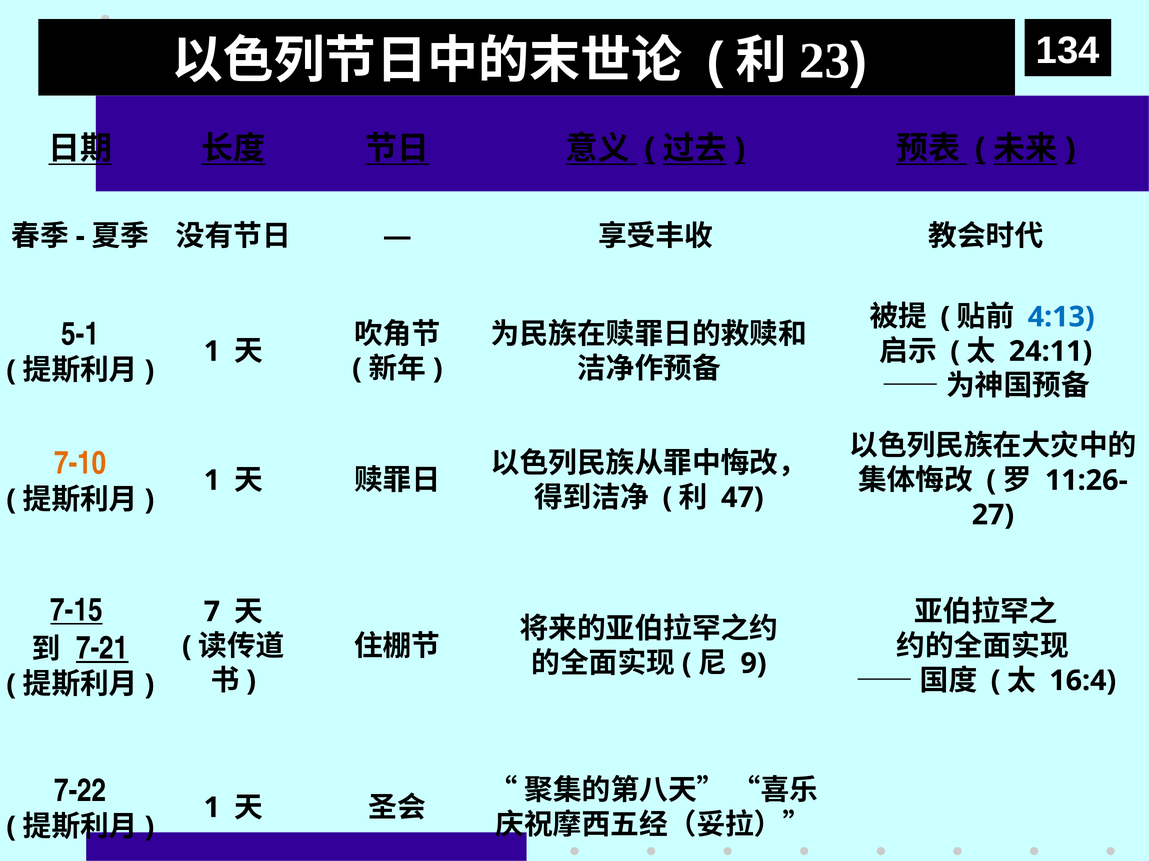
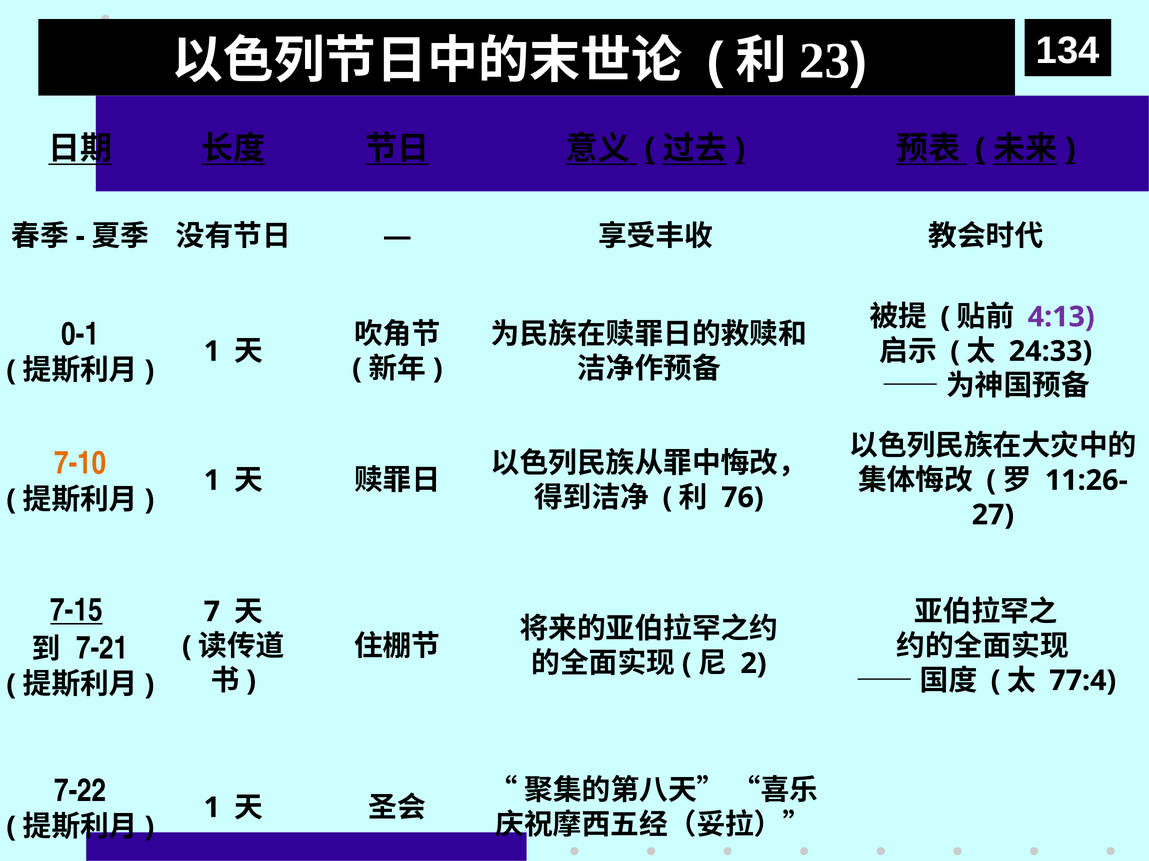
4:13 colour: blue -> purple (1061, 317)
5-1: 5-1 -> 0-1 (80, 335)
24:11: 24:11 -> 24:33 (1051, 352)
47: 47 -> 76 (742, 498)
7-21 underline: present -> none (102, 649)
9: 9 -> 2 (754, 664)
16:4: 16:4 -> 77:4 (1083, 681)
